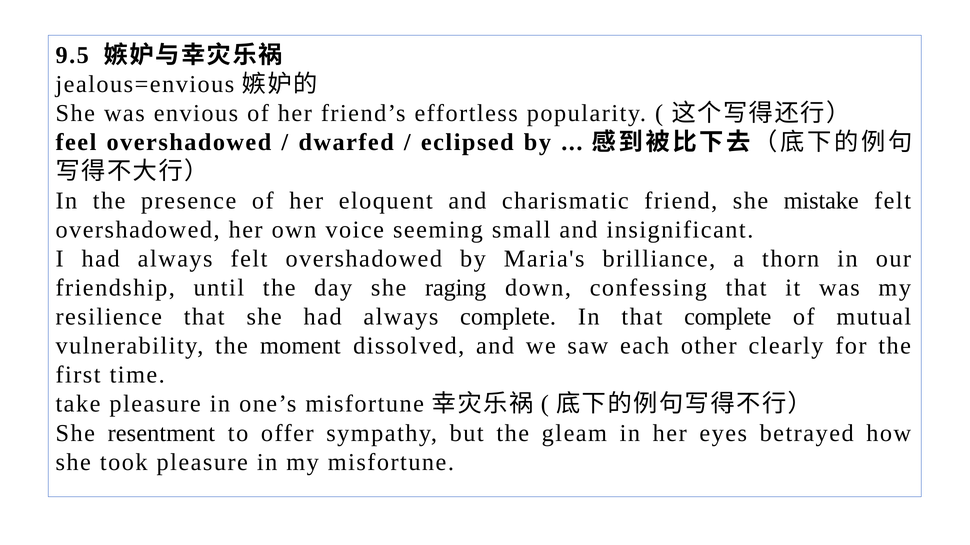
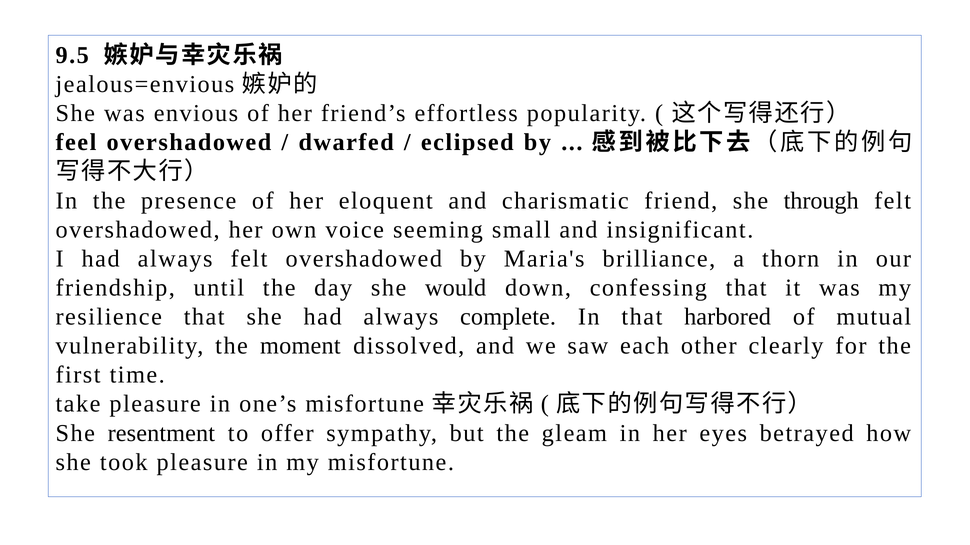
mistake: mistake -> through (821, 201)
raging: raging -> would (456, 288)
that complete: complete -> harbored (728, 317)
